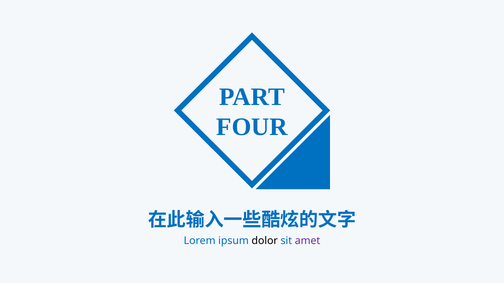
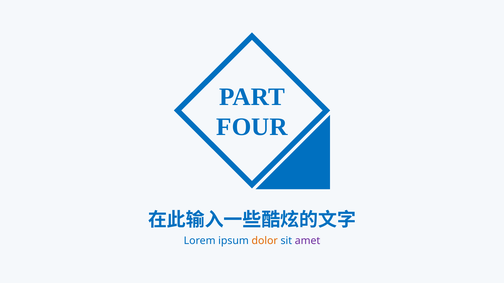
dolor colour: black -> orange (265, 241)
